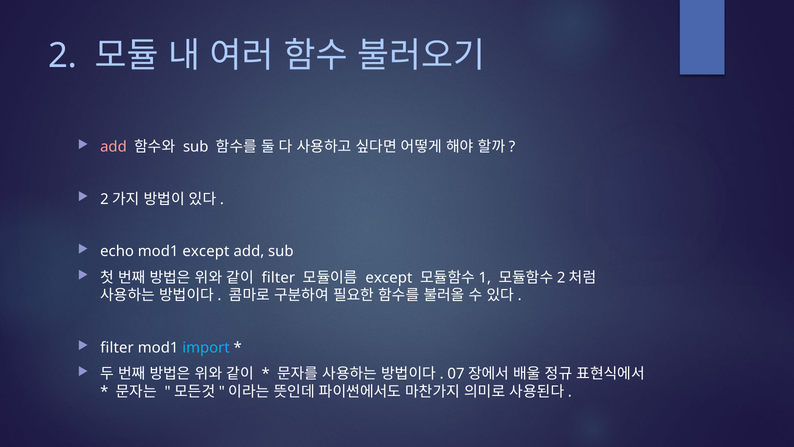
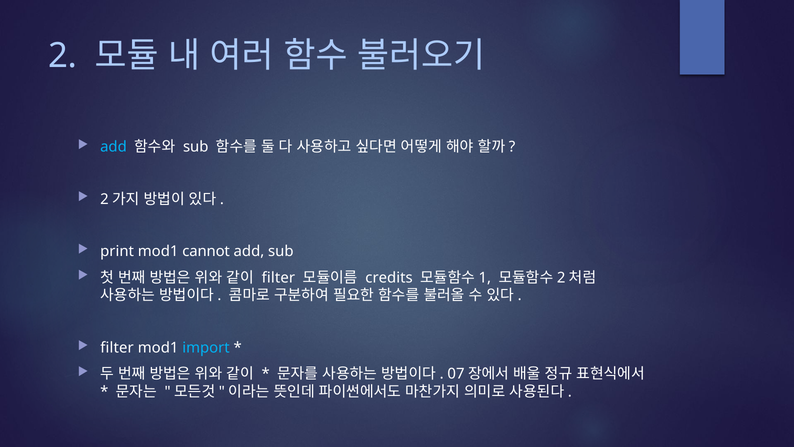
add colour: pink -> light blue (113, 147)
echo: echo -> print (117, 251)
mod1 except: except -> cannot (206, 251)
except: except -> credits (389, 277)
